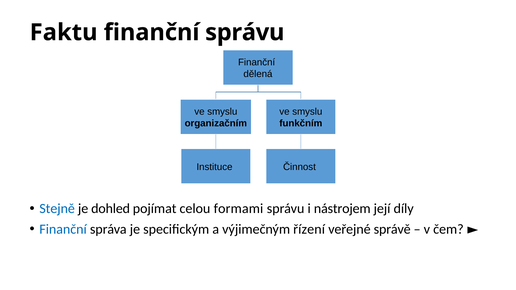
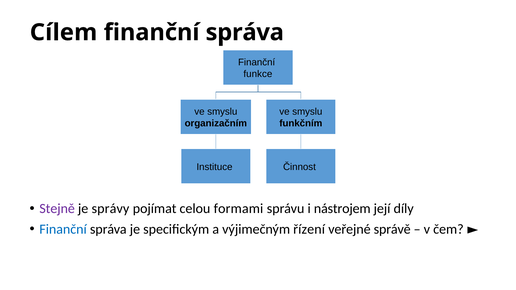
Faktu: Faktu -> Cílem (64, 32)
správu: správu -> správa (245, 32)
dělená: dělená -> funkce (258, 74)
Stejně colour: blue -> purple (57, 209)
dohled: dohled -> správy (110, 209)
